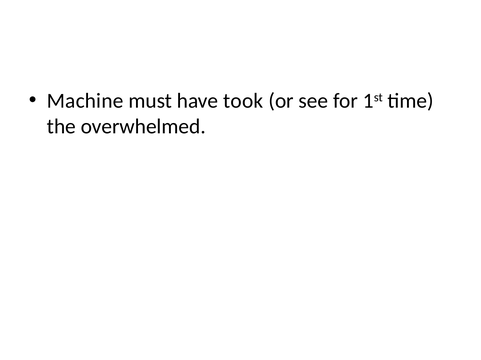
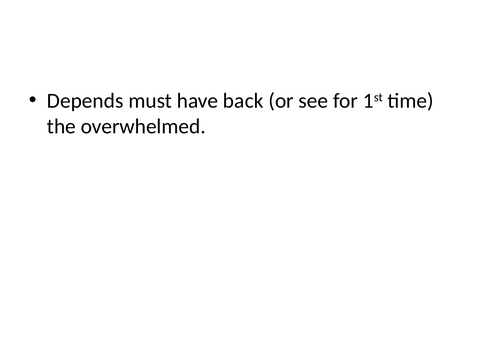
Machine: Machine -> Depends (85, 101)
took: took -> back (243, 101)
